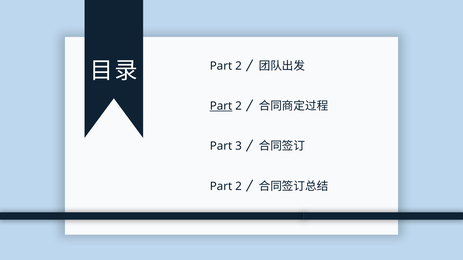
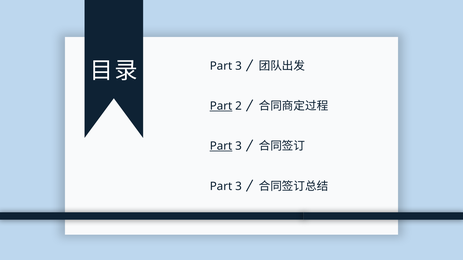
2: 2 -> 3 (239, 66)
Part underline: none -> present (221, 146)
2: 2 -> 3 (239, 187)
